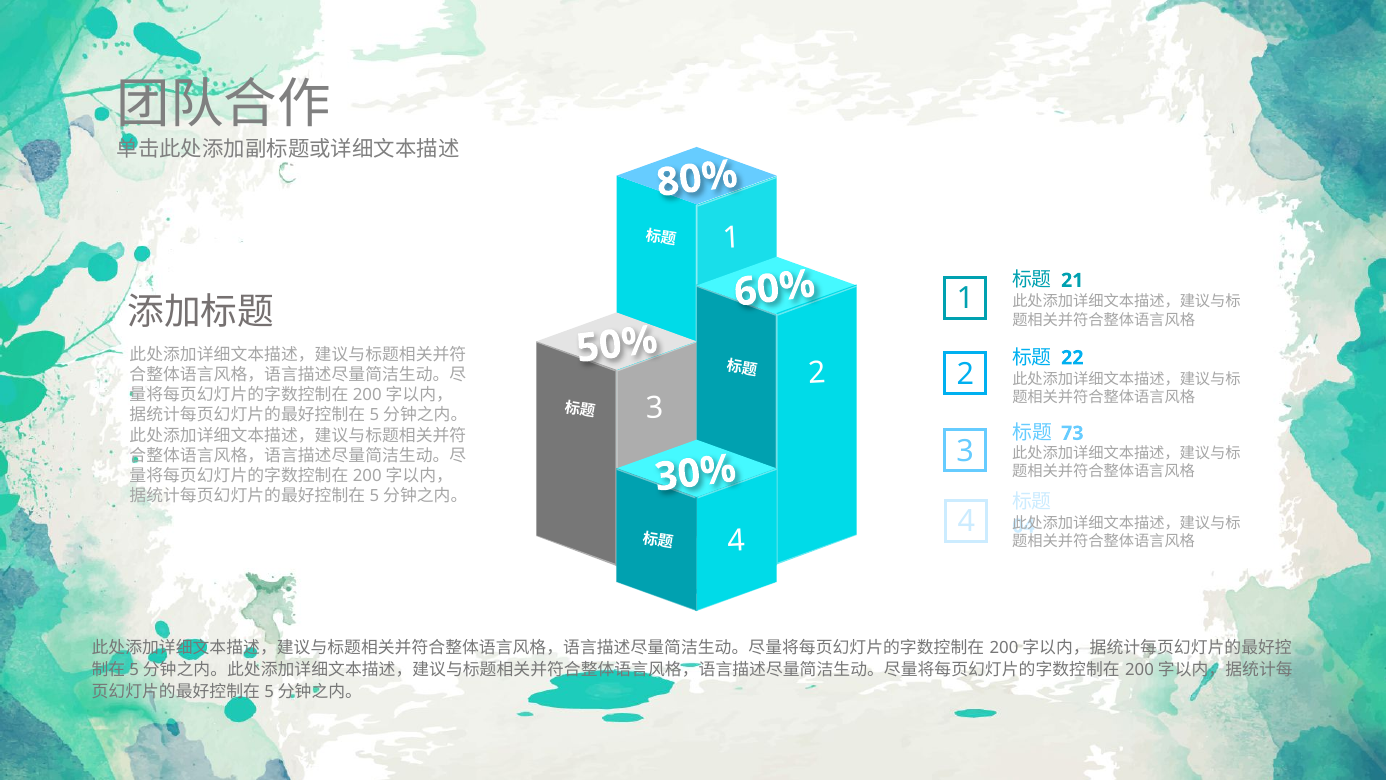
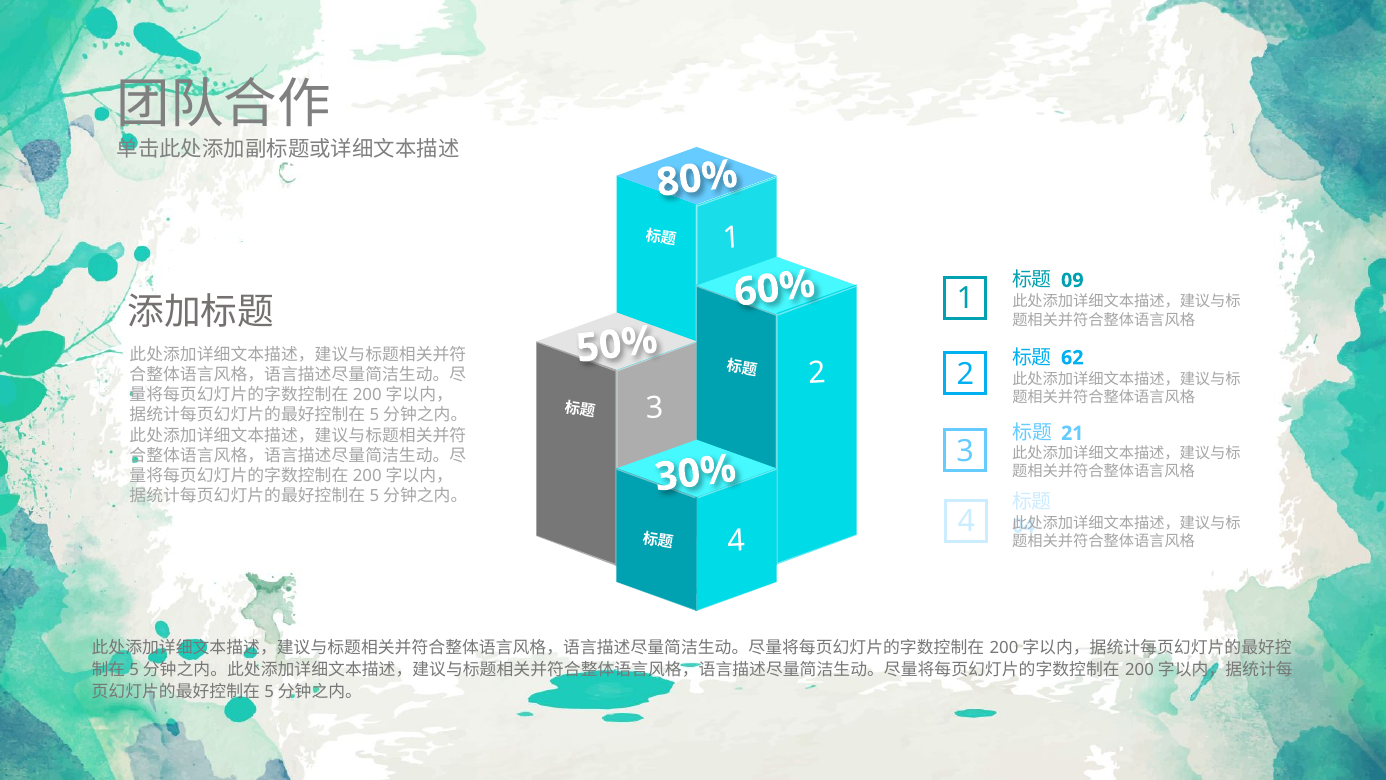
21: 21 -> 09 (1072, 280)
22: 22 -> 62 (1072, 358)
73: 73 -> 21 (1072, 433)
